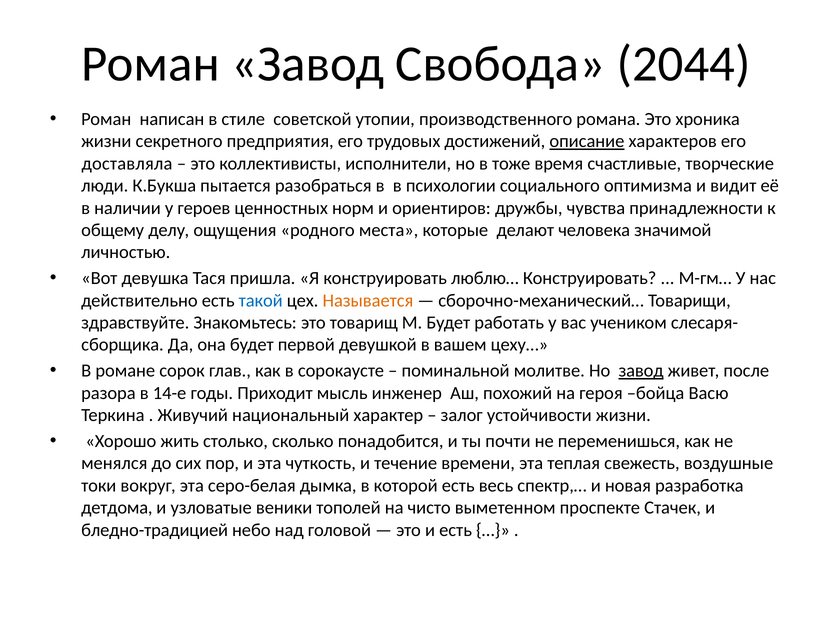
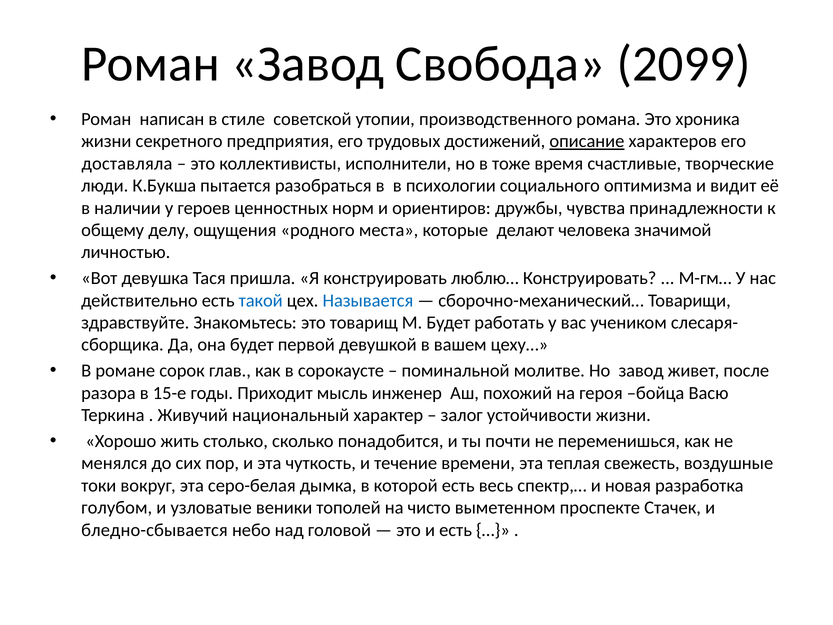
2044: 2044 -> 2099 (684, 64)
Называется colour: orange -> blue (368, 300)
завод underline: present -> none (641, 371)
14-е: 14-е -> 15-е (170, 393)
детдома: детдома -> голубом (117, 508)
бледно-традицией: бледно-традицией -> бледно-сбывается (154, 530)
